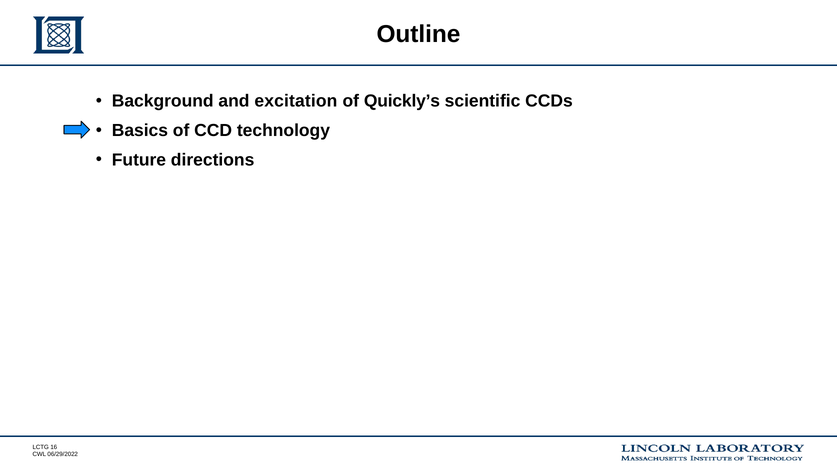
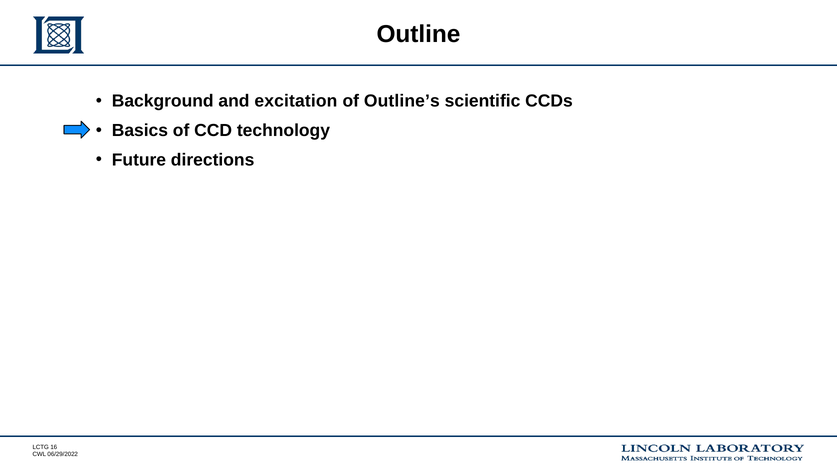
Quickly’s: Quickly’s -> Outline’s (402, 101)
